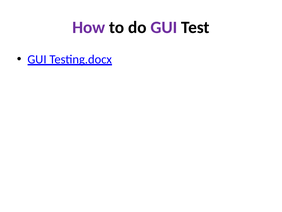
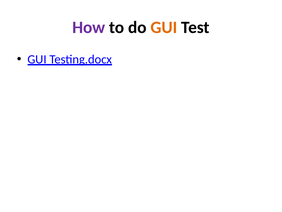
GUI colour: purple -> orange (164, 27)
